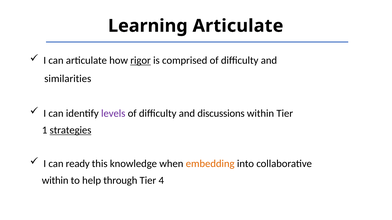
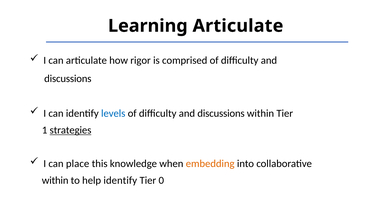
rigor underline: present -> none (141, 61)
similarities: similarities -> discussions (68, 79)
levels colour: purple -> blue (113, 114)
ready: ready -> place (78, 164)
help through: through -> identify (120, 181)
4: 4 -> 0 (161, 181)
